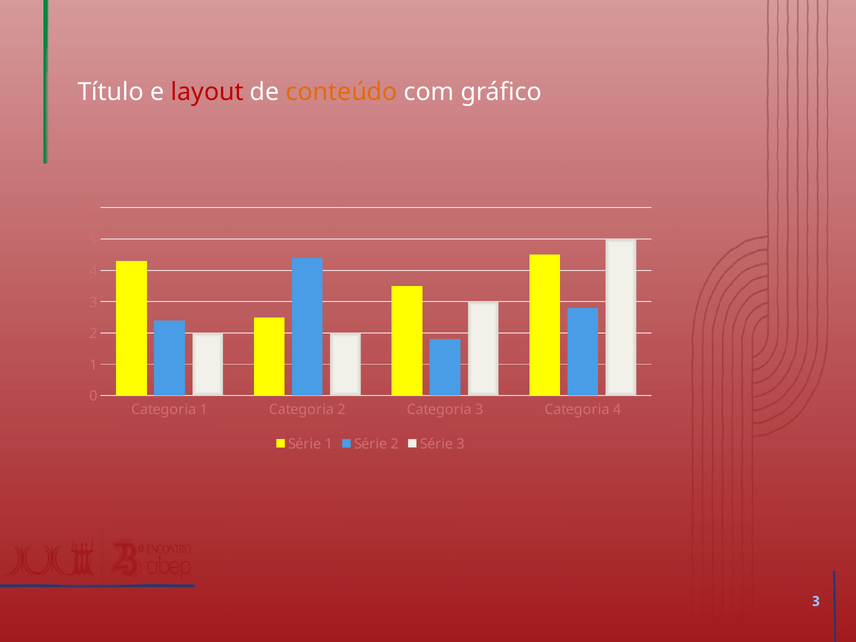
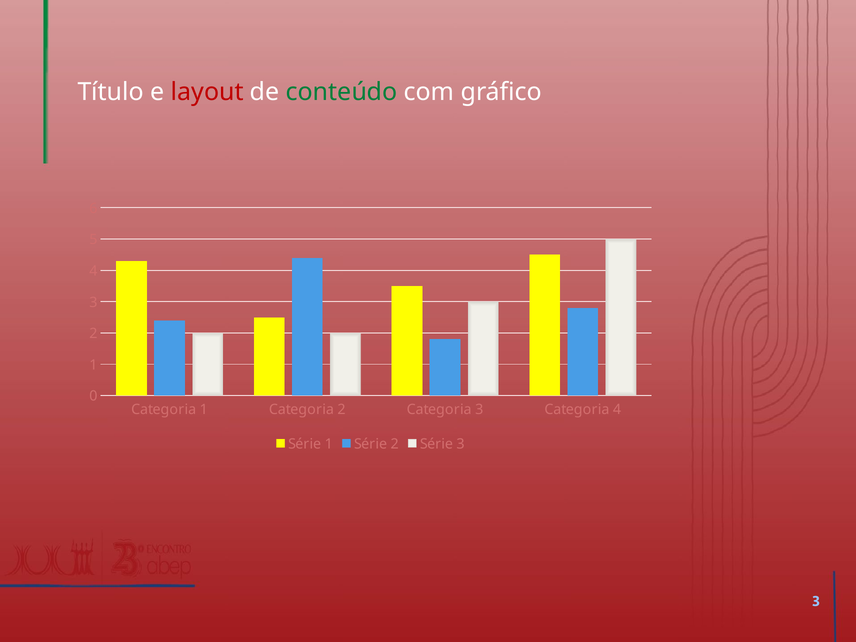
conteúdo colour: orange -> green (342, 92)
